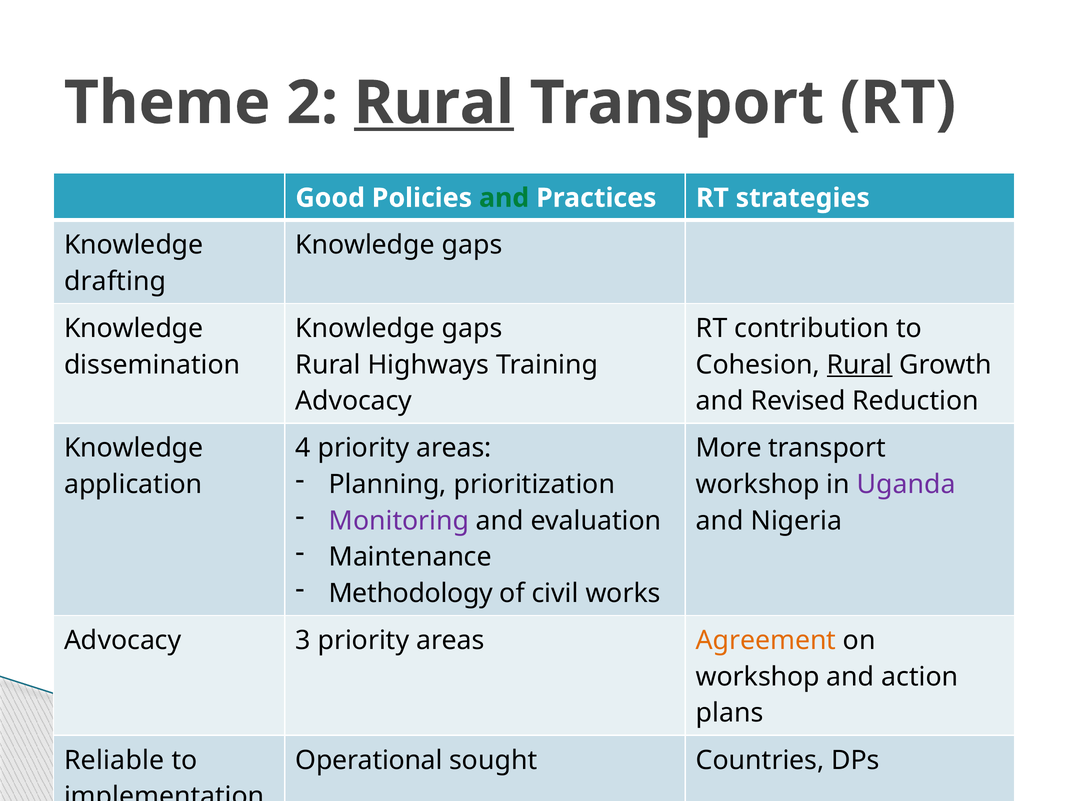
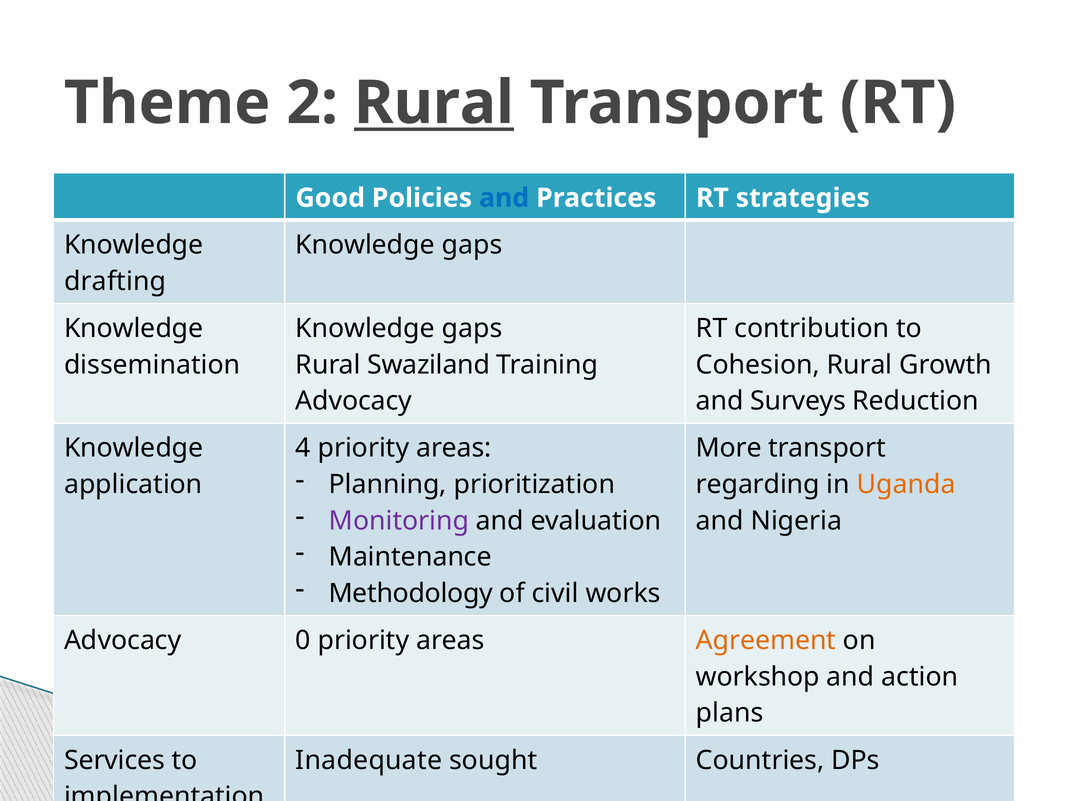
and colour: green -> blue (504, 198)
Highways: Highways -> Swaziland (429, 365)
Rural underline: present -> none (860, 365)
Revised: Revised -> Surveys (798, 401)
workshop: workshop -> regarding (758, 484)
Uganda colour: purple -> orange (906, 484)
3: 3 -> 0 (303, 640)
Reliable: Reliable -> Services (114, 760)
Operational: Operational -> Inadequate (369, 760)
